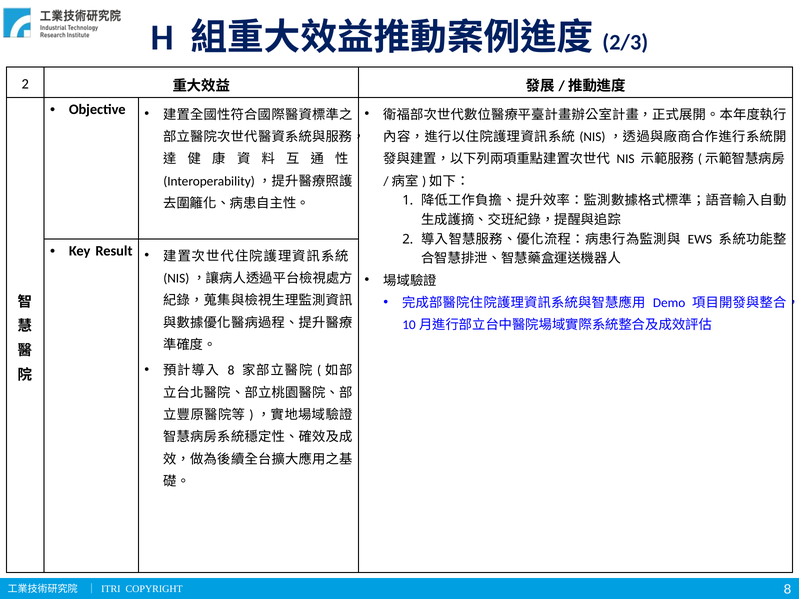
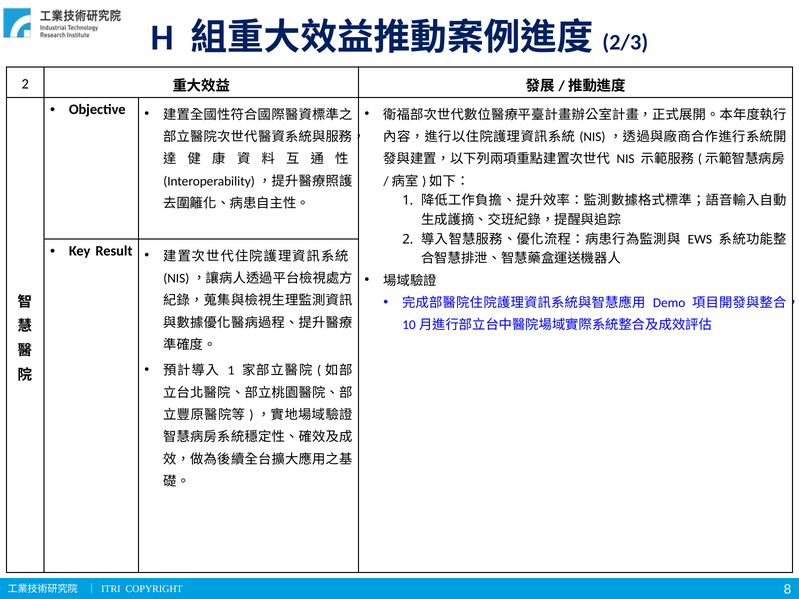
8: 8 -> 1 (231, 371)
